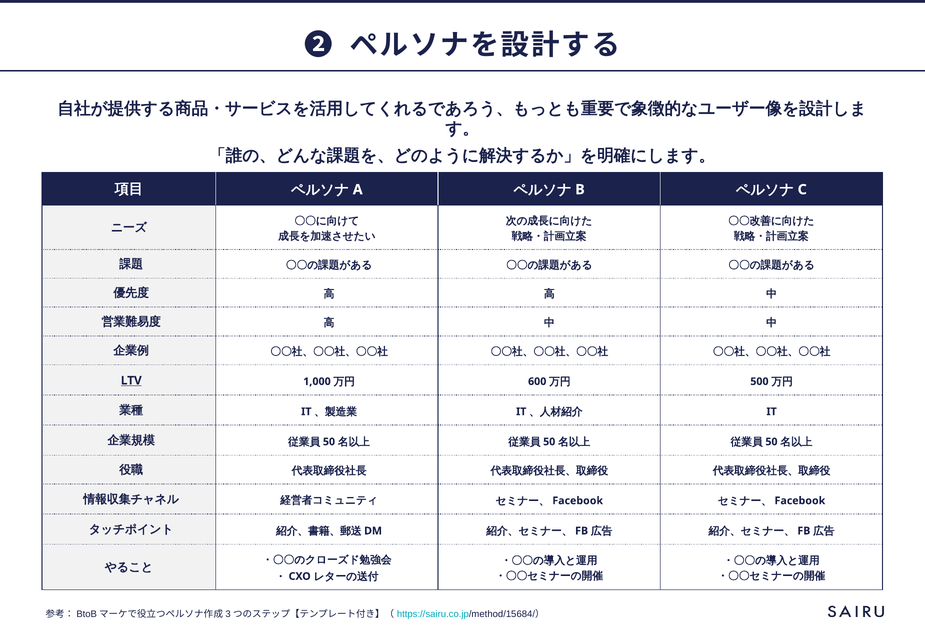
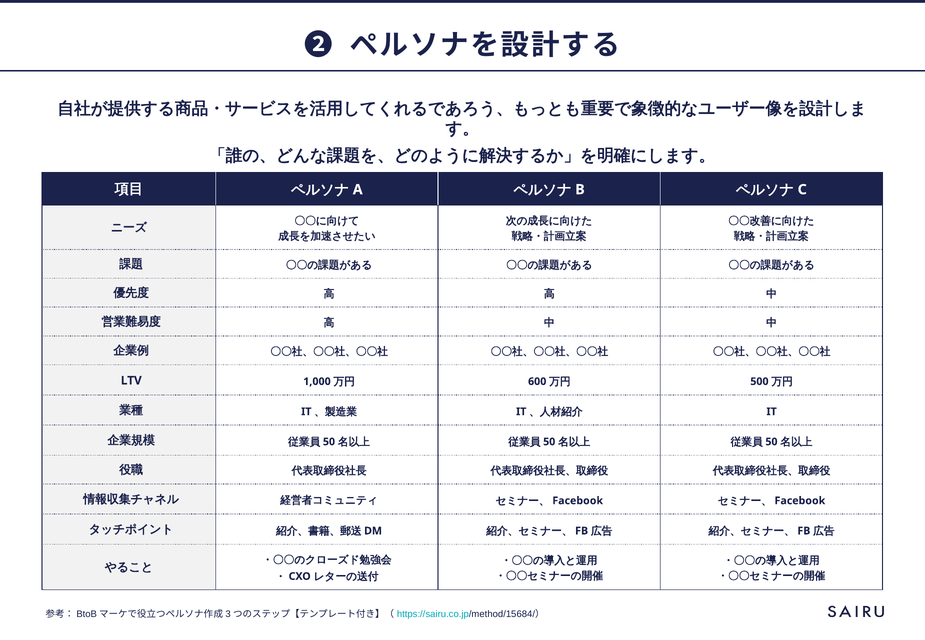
LTV underline: present -> none (131, 381)
